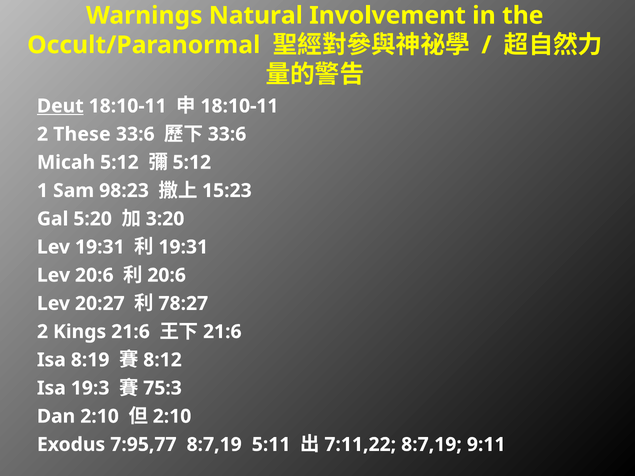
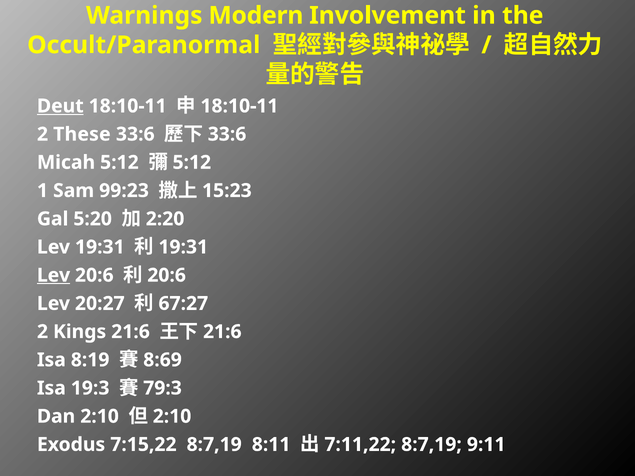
Natural: Natural -> Modern (256, 15)
98:23: 98:23 -> 99:23 (124, 191)
3:20: 3:20 -> 2:20 (165, 219)
Lev underline: none -> present (54, 275)
78:27: 78:27 -> 67:27 (183, 304)
8:12: 8:12 -> 8:69 (163, 360)
75:3: 75:3 -> 79:3 (163, 388)
7:95,77: 7:95,77 -> 7:15,22 (143, 445)
5:11: 5:11 -> 8:11 (271, 445)
